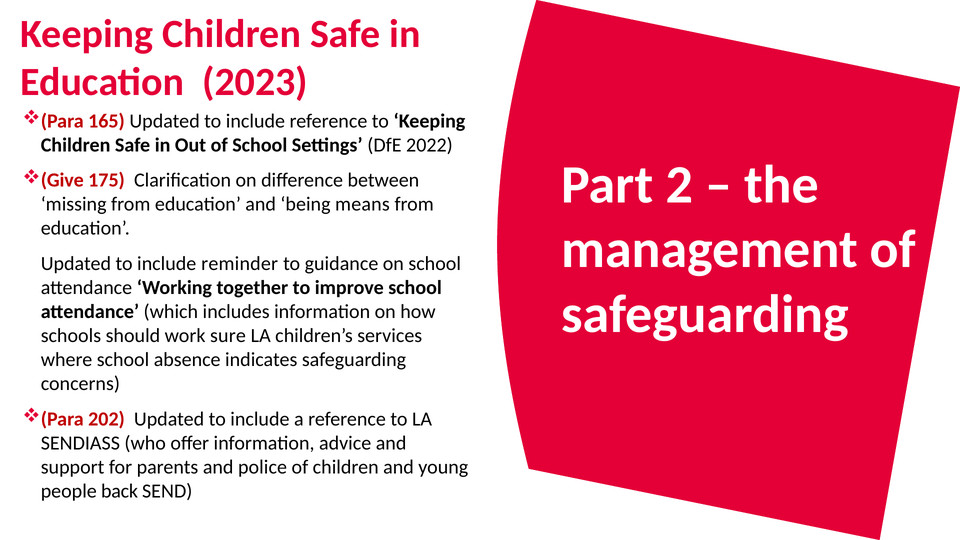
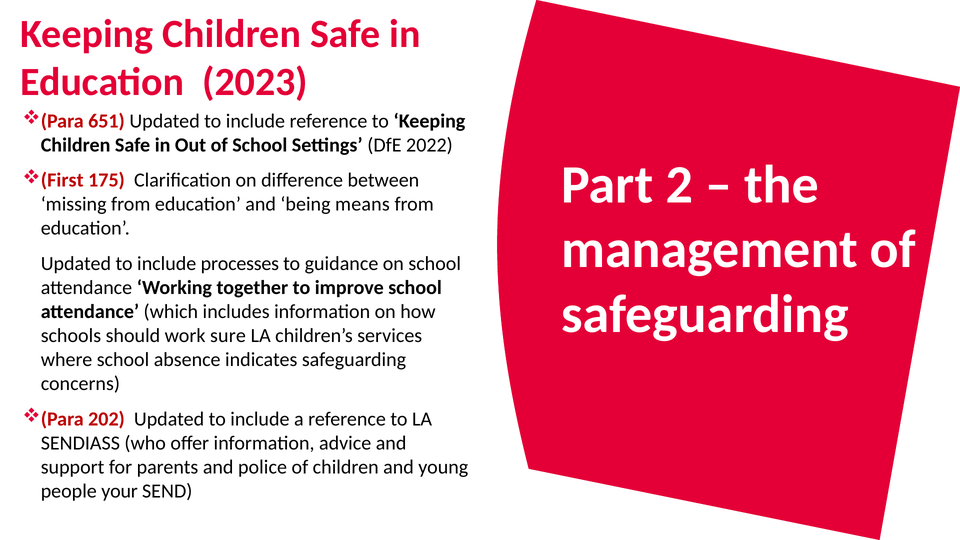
165: 165 -> 651 (106, 121)
Give: Give -> First (62, 180)
reminder: reminder -> processes (240, 264)
back: back -> your (120, 491)
